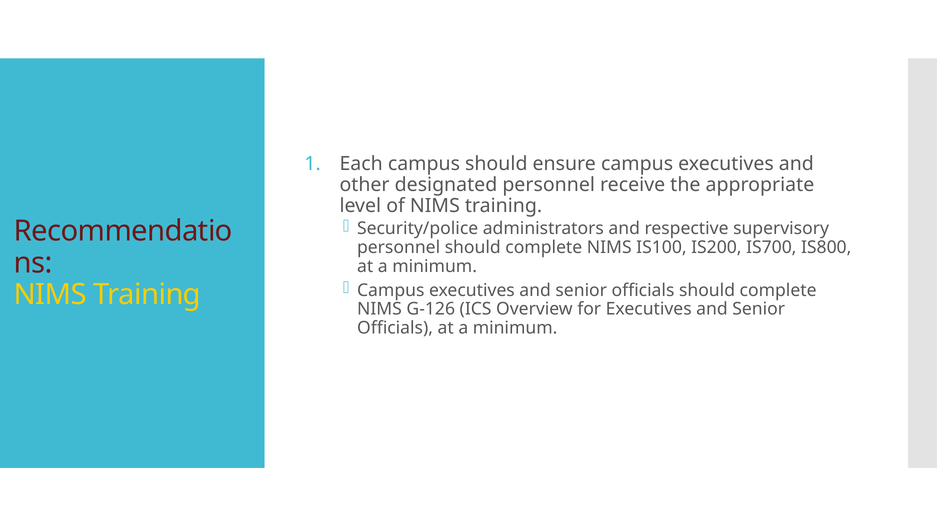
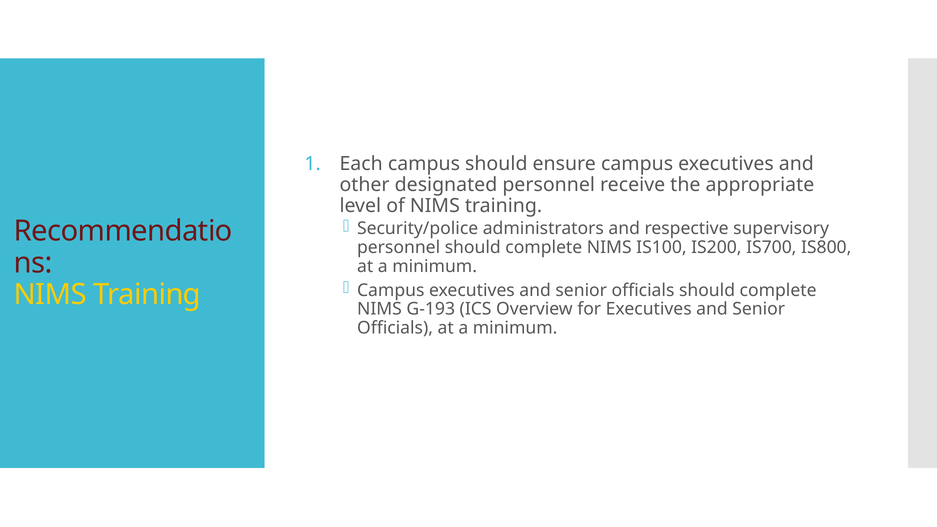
G-126: G-126 -> G-193 (431, 309)
